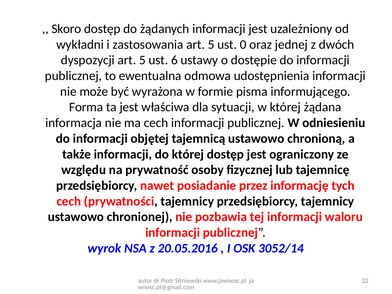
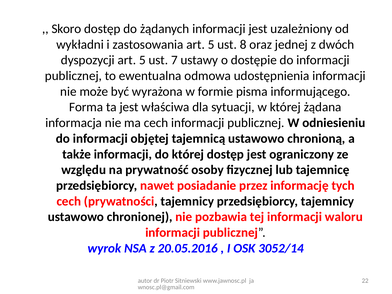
0: 0 -> 8 (243, 44)
6: 6 -> 7 (174, 60)
